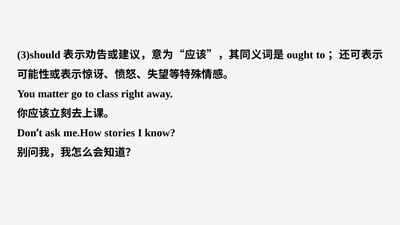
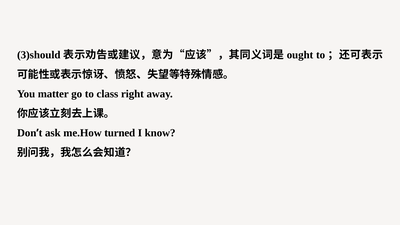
stories: stories -> turned (120, 133)
